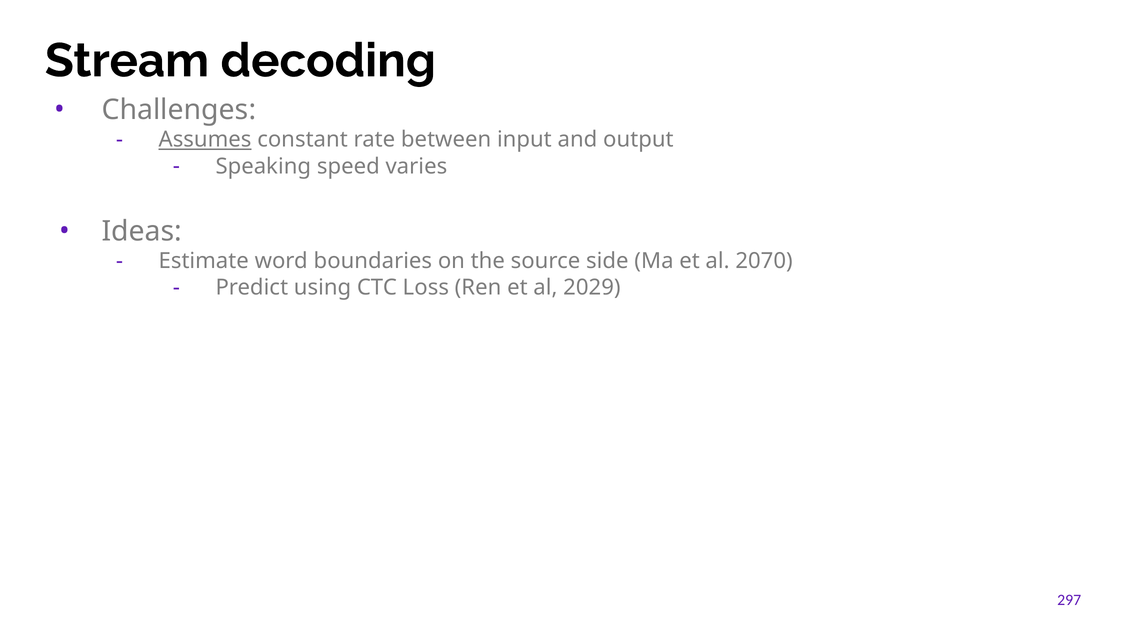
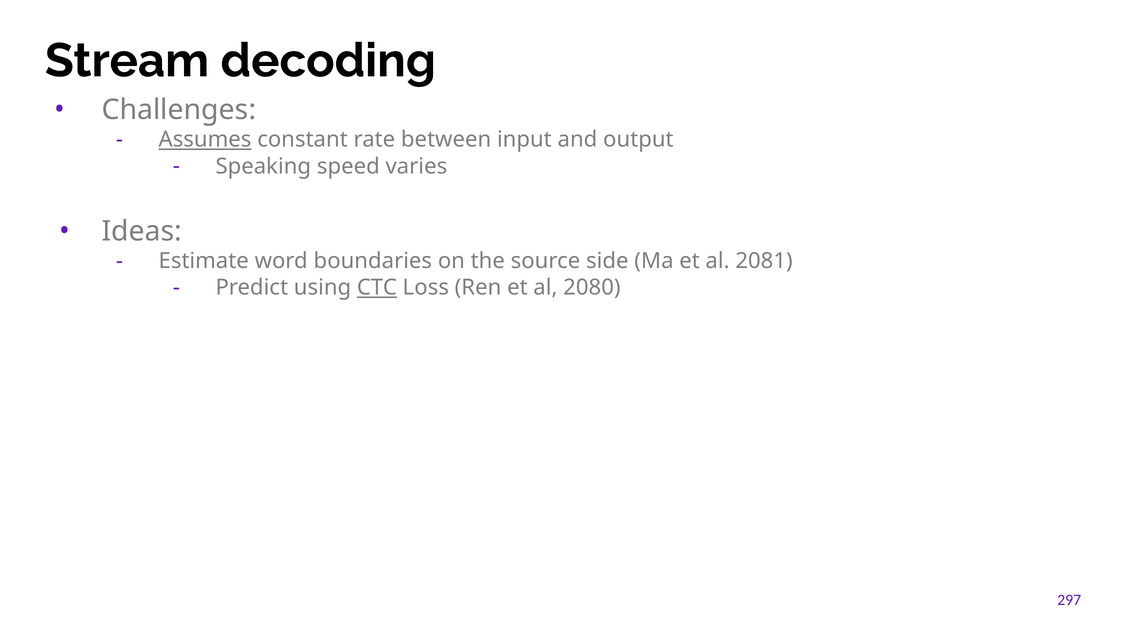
2070: 2070 -> 2081 (764, 261)
CTC underline: none -> present (377, 288)
2029: 2029 -> 2080 (592, 288)
